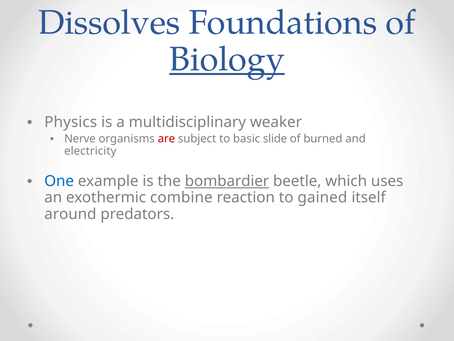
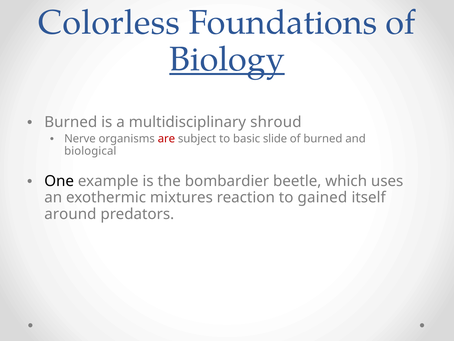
Dissolves: Dissolves -> Colorless (109, 23)
Physics: Physics -> Burned (71, 122)
weaker: weaker -> shroud (276, 122)
electricity: electricity -> biological (90, 151)
One colour: blue -> black (59, 181)
bombardier underline: present -> none (227, 181)
combine: combine -> mixtures (181, 197)
